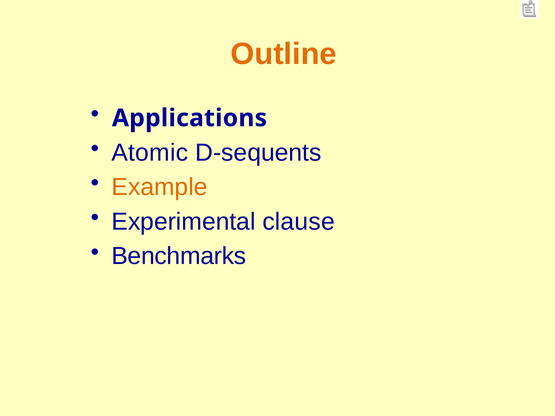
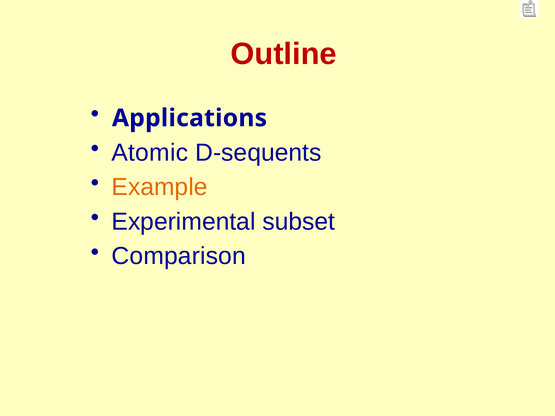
Outline colour: orange -> red (284, 54)
clause: clause -> subset (299, 222)
Benchmarks: Benchmarks -> Comparison (179, 256)
